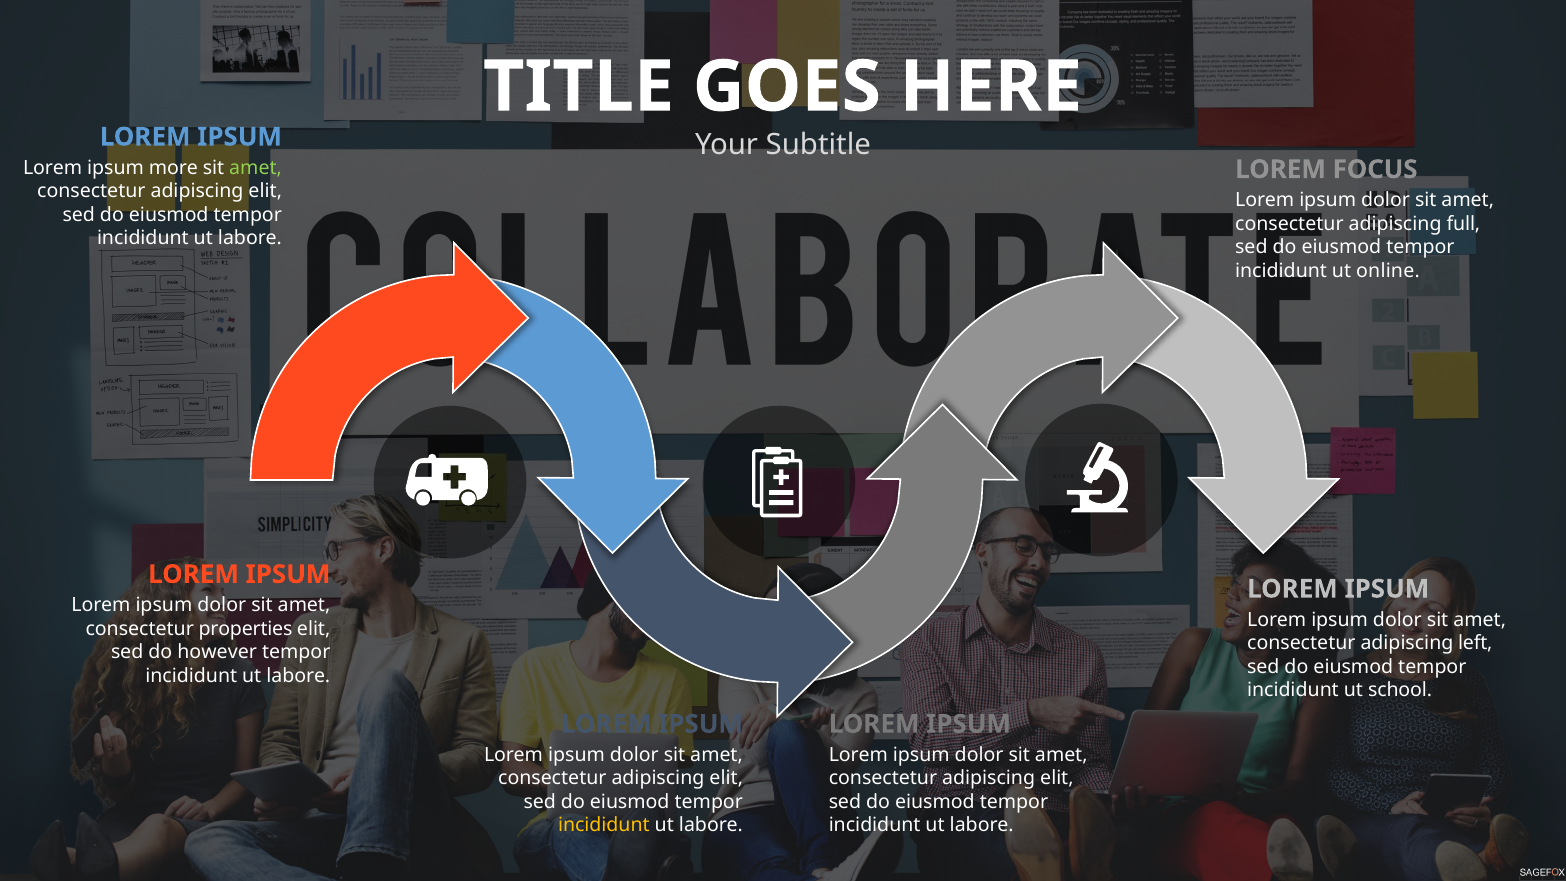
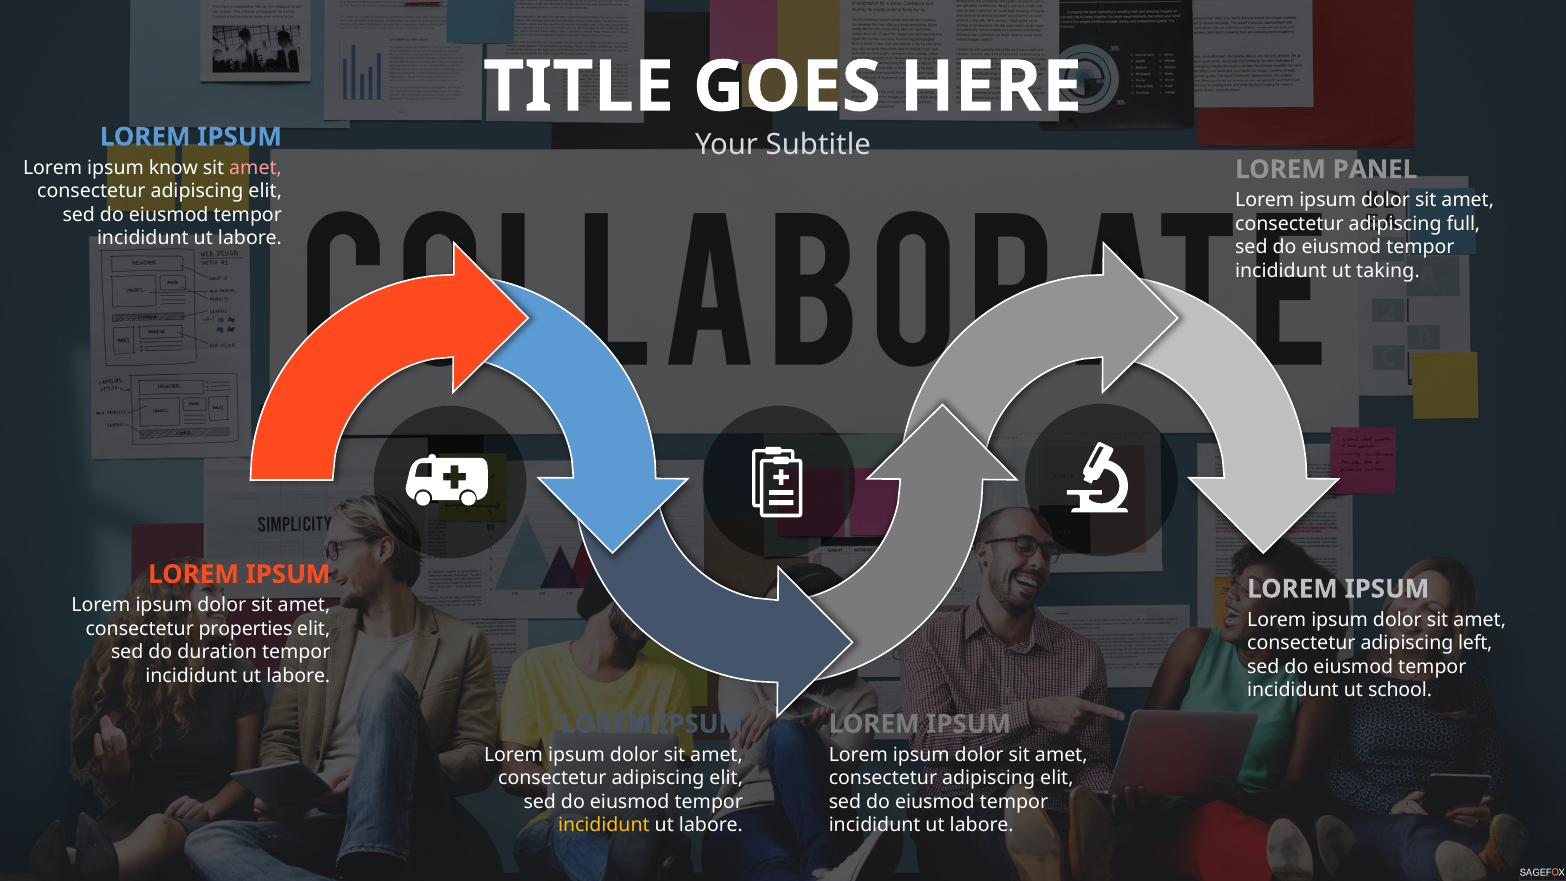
more: more -> know (173, 168)
amet colour: light green -> pink (256, 168)
FOCUS: FOCUS -> PANEL (1375, 169)
online: online -> taking (1388, 271)
however: however -> duration (217, 652)
